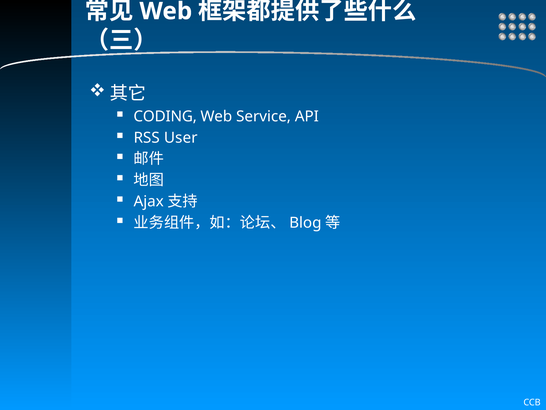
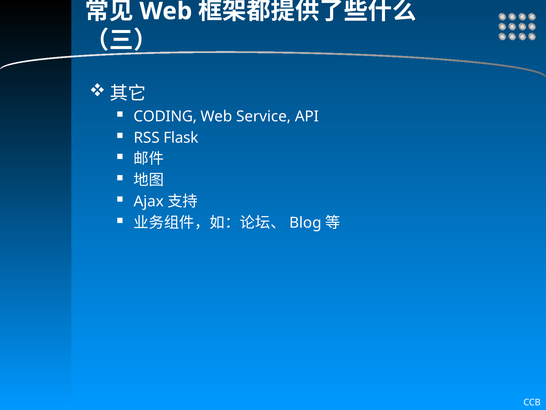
User: User -> Flask (181, 137)
